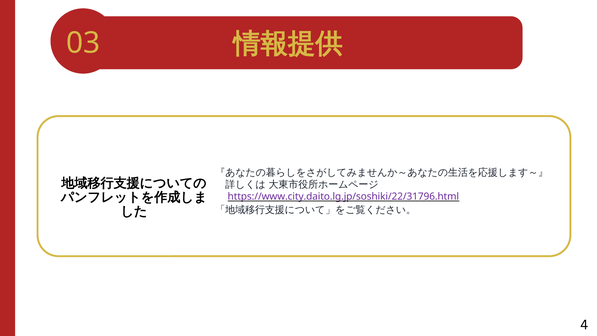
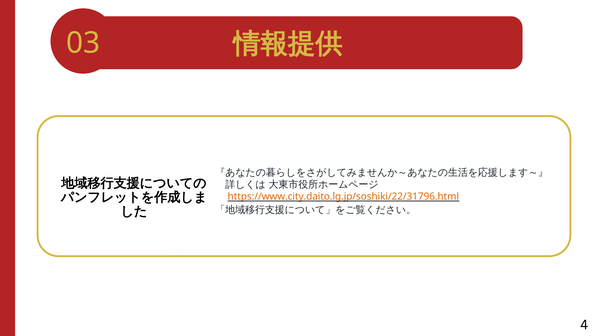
https://www.city.daito.lg.jp/soshiki/22/31796.html colour: purple -> orange (343, 196)
